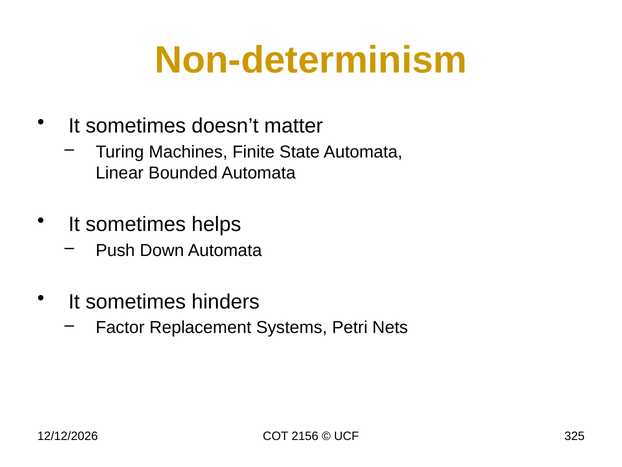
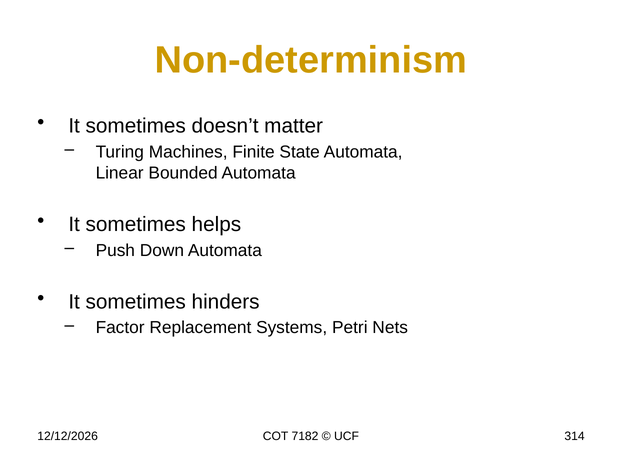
2156: 2156 -> 7182 (305, 436)
325: 325 -> 314 (575, 436)
